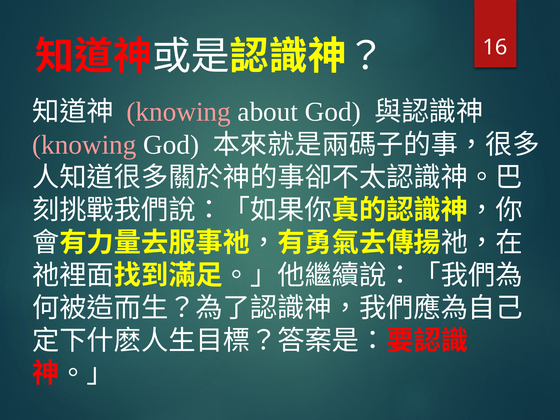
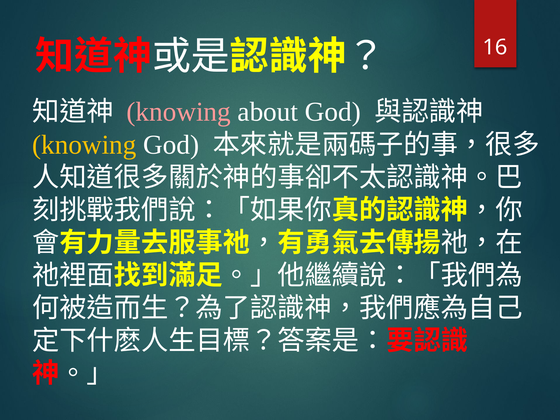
knowing colour: pink -> yellow (84, 145)
